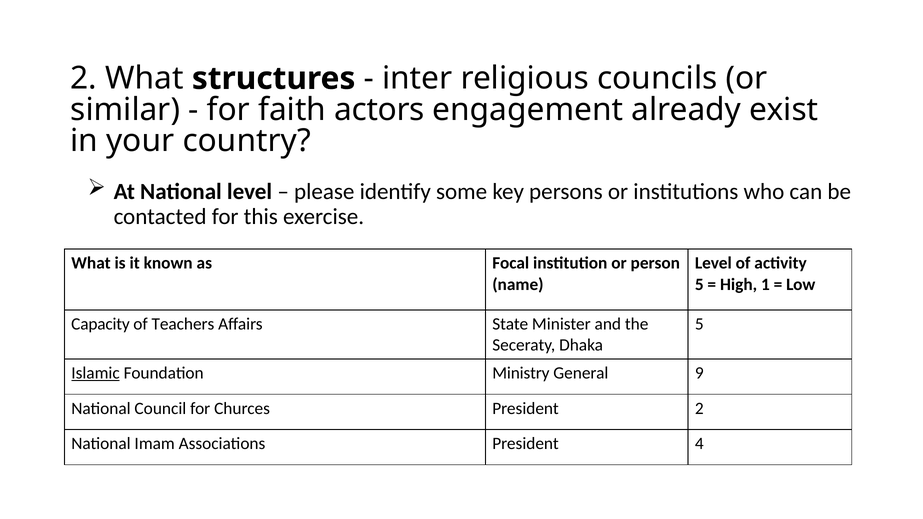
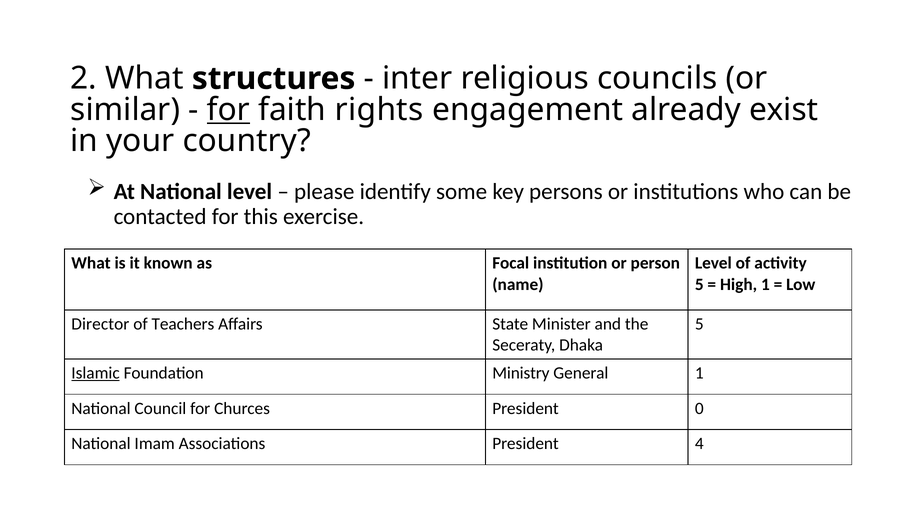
for underline: none -> present (228, 110)
actors: actors -> rights (379, 110)
Capacity: Capacity -> Director (100, 324)
General 9: 9 -> 1 (699, 373)
President 2: 2 -> 0 (699, 409)
